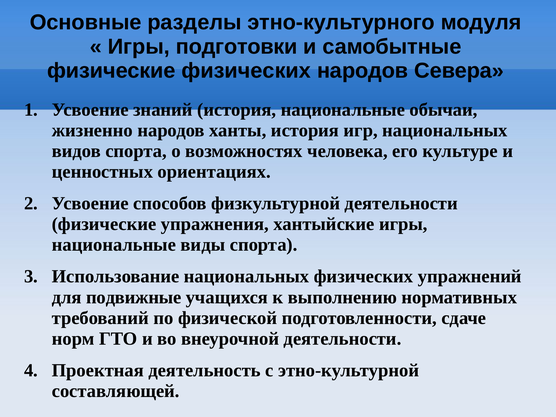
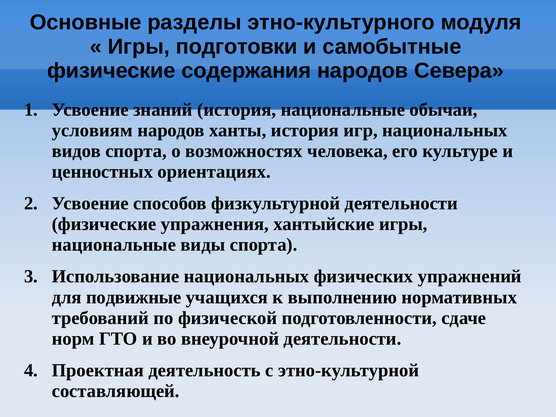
физические физических: физических -> содержания (246, 71)
жизненно: жизненно -> условиям (92, 130)
